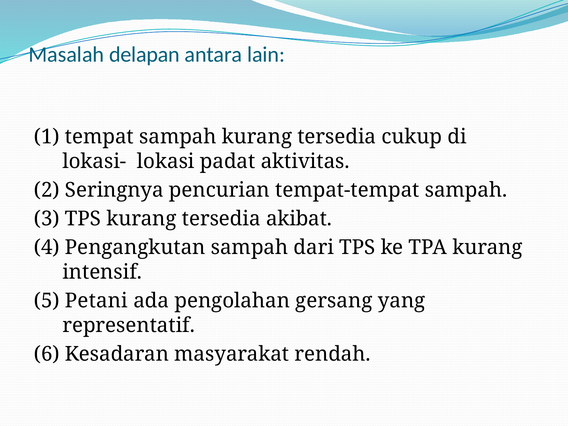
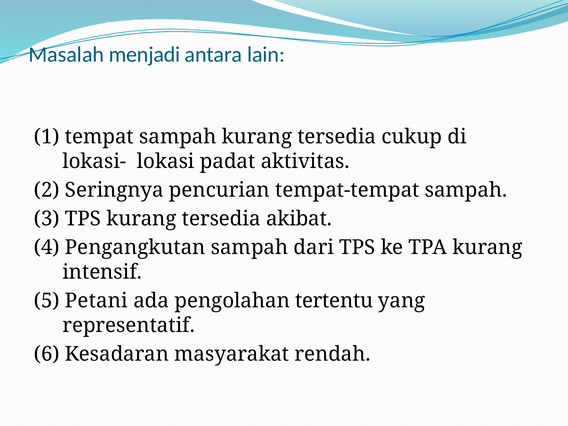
delapan: delapan -> menjadi (144, 55)
gersang: gersang -> tertentu (334, 301)
